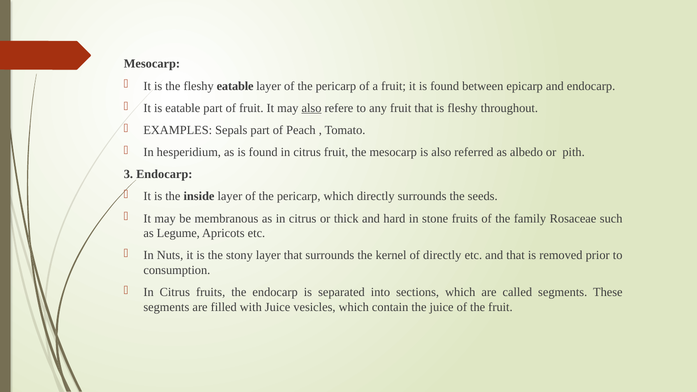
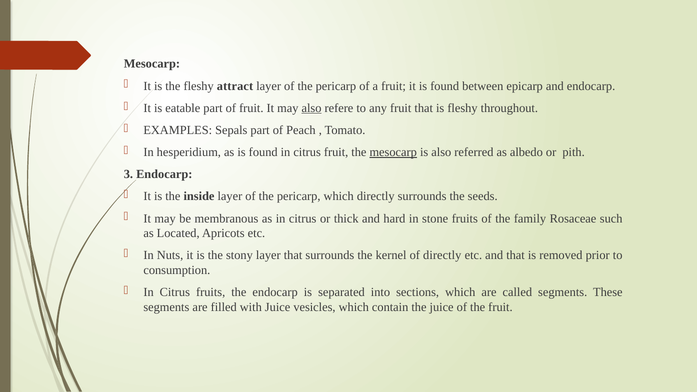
fleshy eatable: eatable -> attract (235, 86)
mesocarp underline: none -> present (393, 152)
Legume: Legume -> Located (178, 233)
